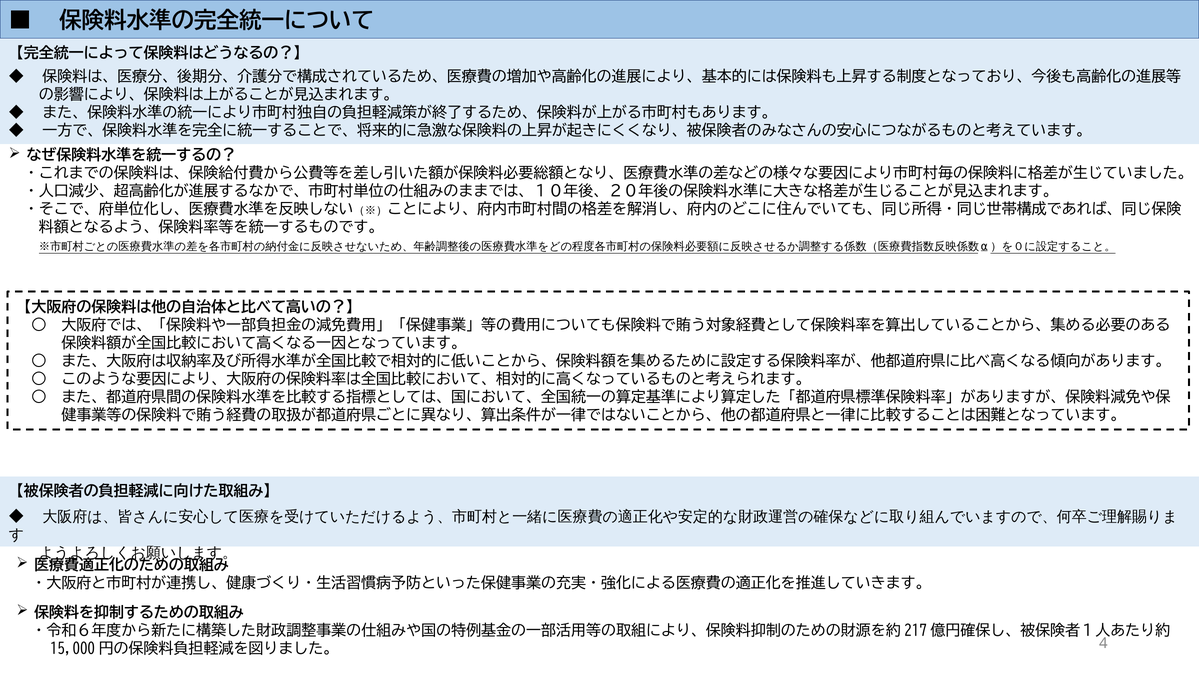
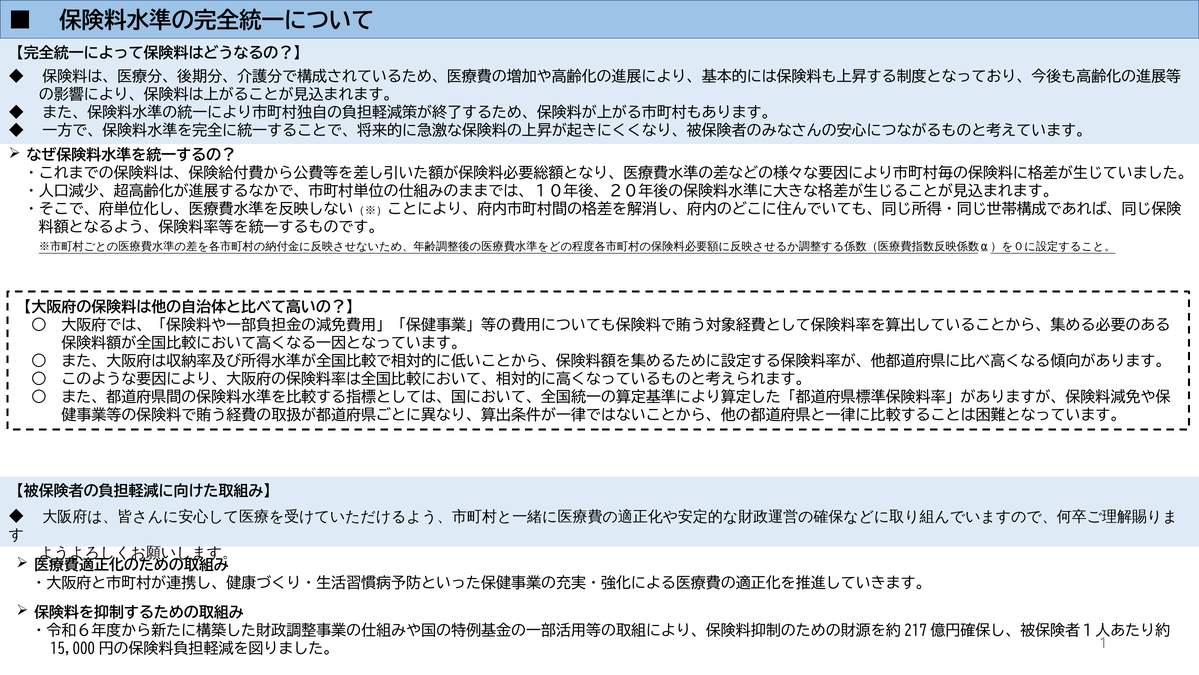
4: 4 -> 1 (1103, 643)
